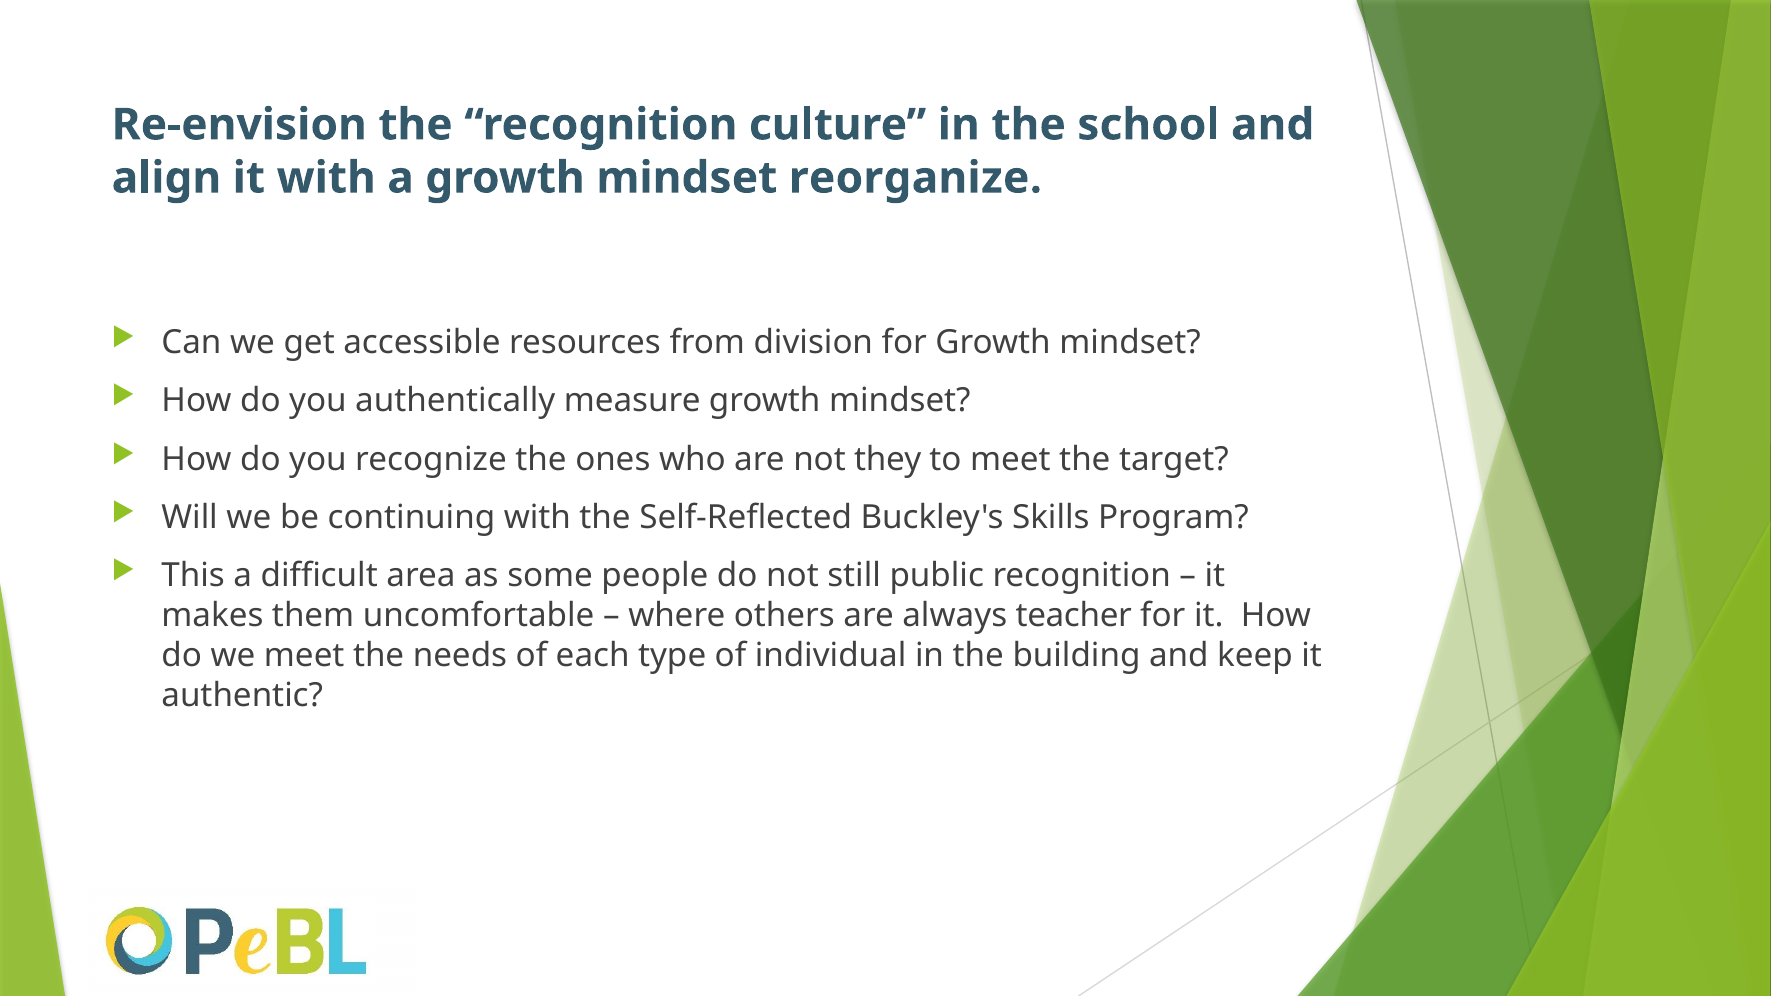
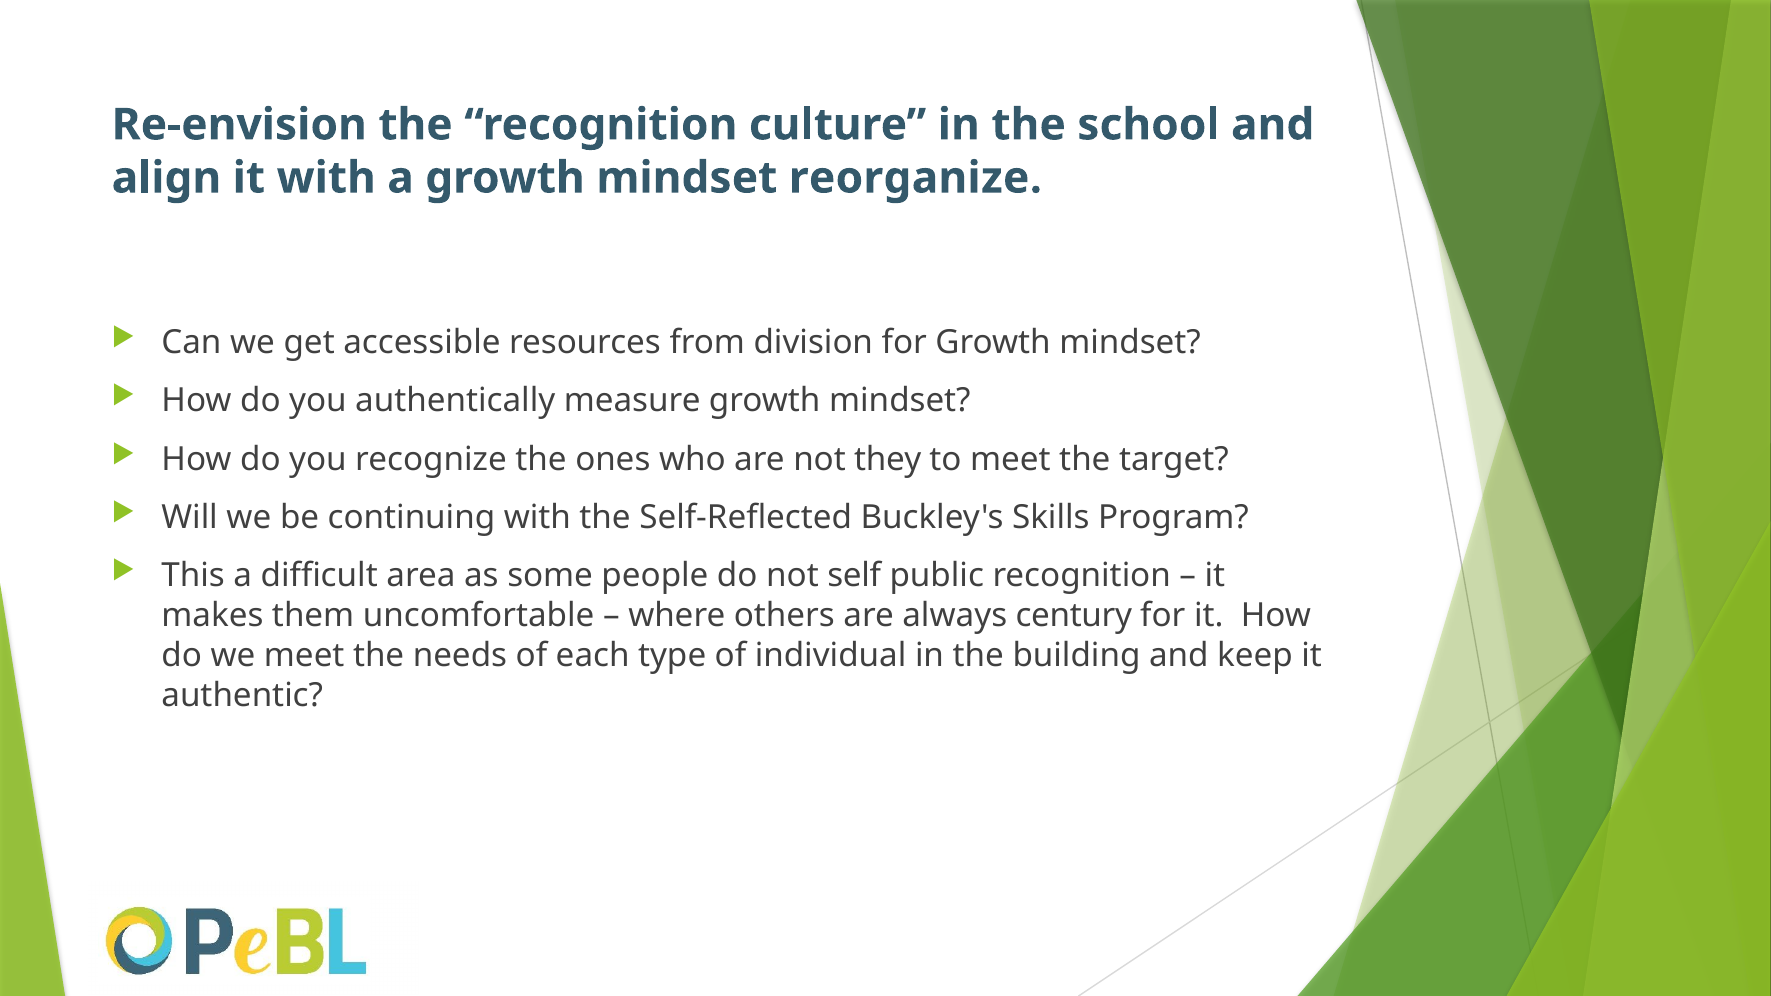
still: still -> self (854, 576)
teacher: teacher -> century (1074, 616)
